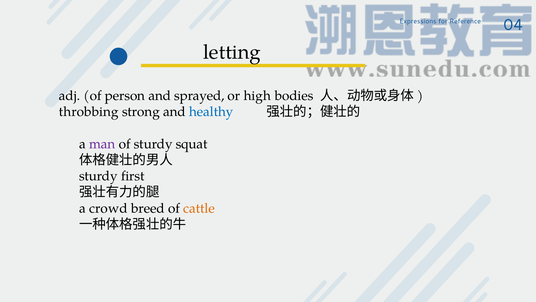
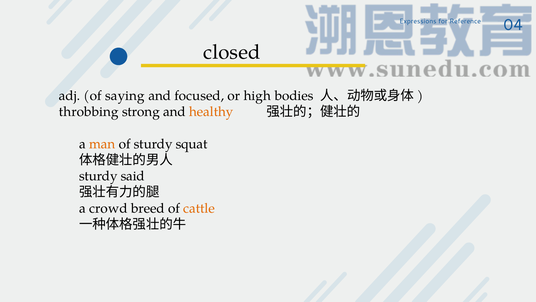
letting: letting -> closed (232, 52)
person: person -> saying (125, 95)
sprayed: sprayed -> focused (199, 95)
healthy colour: blue -> orange (211, 112)
man colour: purple -> orange (102, 144)
first: first -> said (133, 176)
